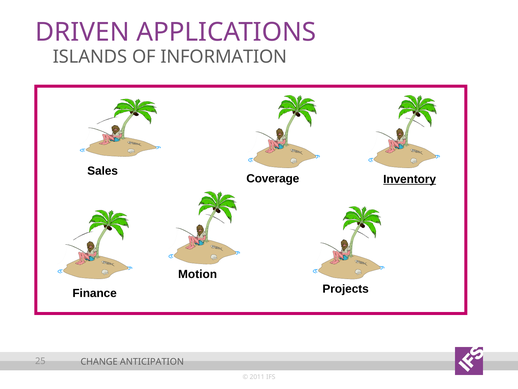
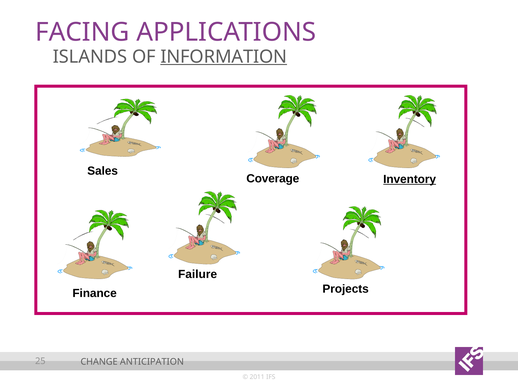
DRIVEN: DRIVEN -> FACING (82, 32)
INFORMATION underline: none -> present (224, 57)
Motion: Motion -> Failure (198, 274)
